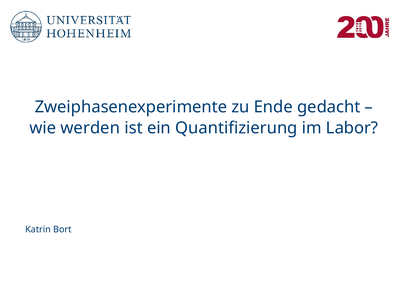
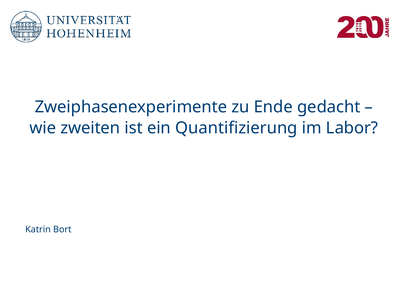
werden: werden -> zweiten (90, 128)
